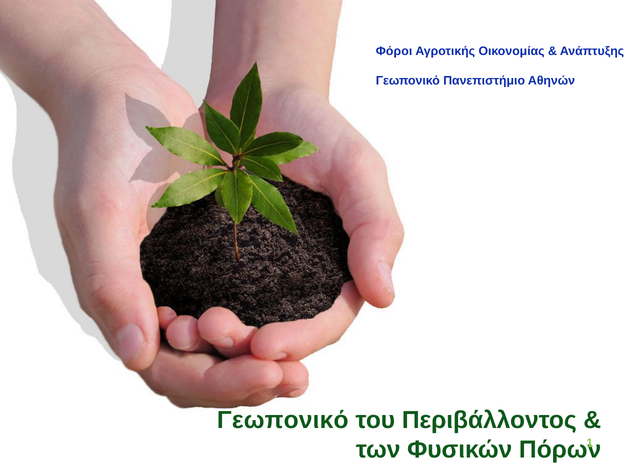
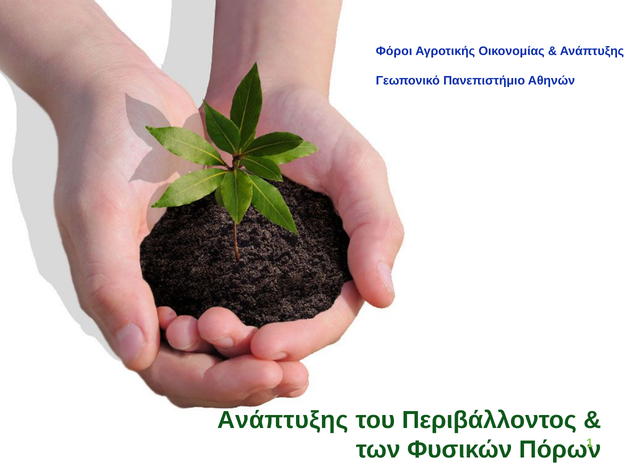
Γεωπονικό: Γεωπονικό -> Ανάπτυξης (283, 419)
